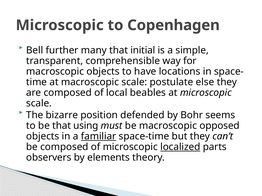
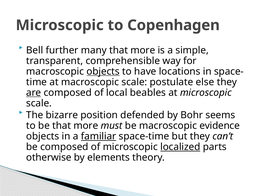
initial: initial -> more (143, 50)
objects underline: none -> present (103, 72)
are underline: none -> present (34, 93)
be that using: using -> more (86, 126)
opposed: opposed -> evidence (220, 126)
observers: observers -> otherwise (49, 158)
